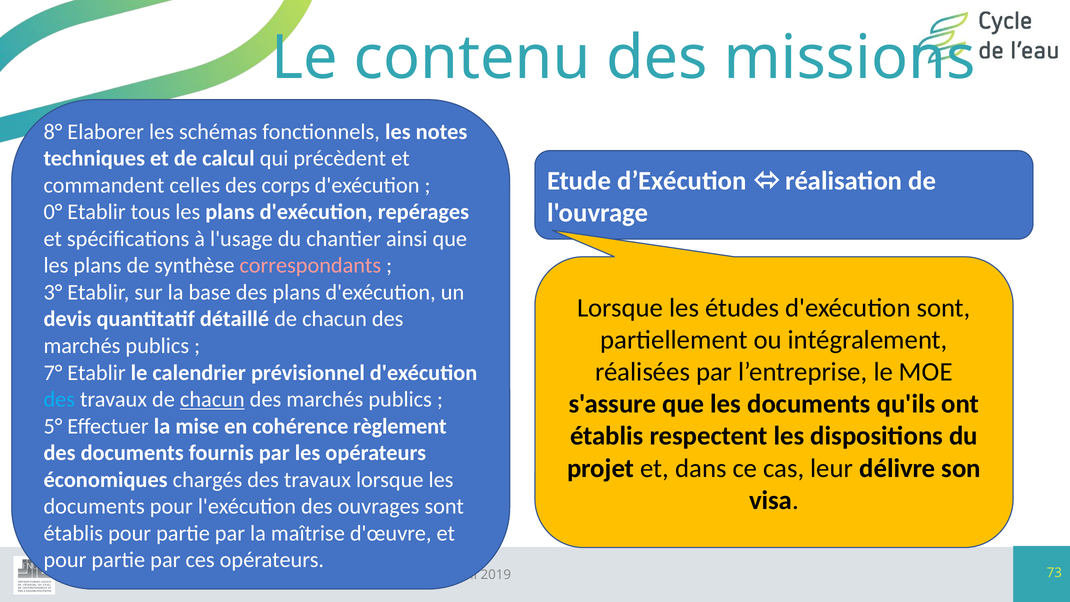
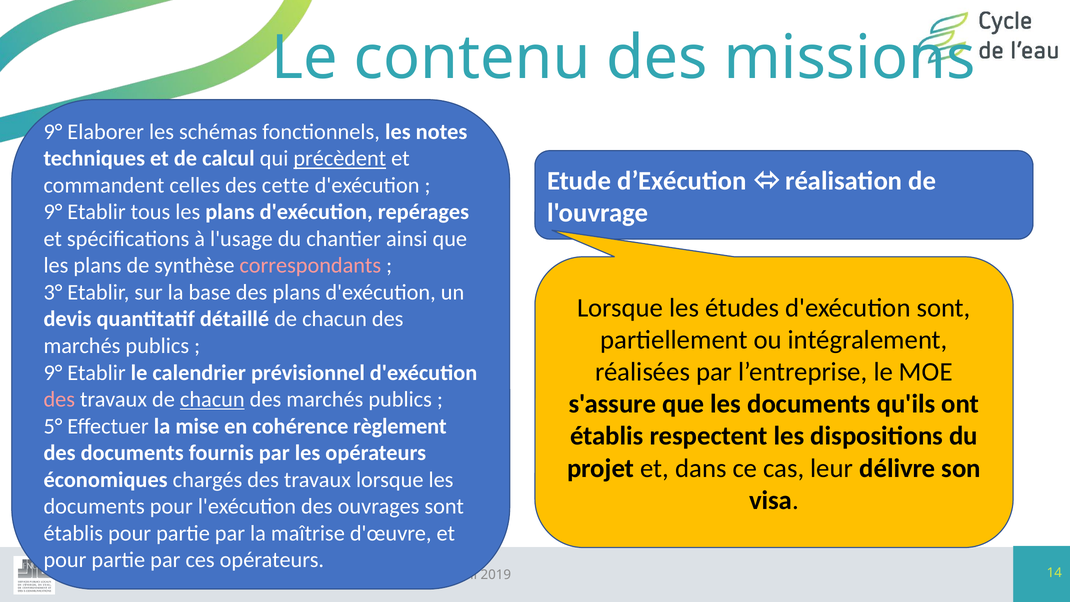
8°: 8° -> 9° (53, 132)
précèdent underline: none -> present (340, 158)
corps: corps -> cette (286, 185)
0°: 0° -> 9° (53, 212)
7°: 7° -> 9° (53, 373)
des colour: light blue -> pink (59, 399)
73: 73 -> 14 (1054, 573)
